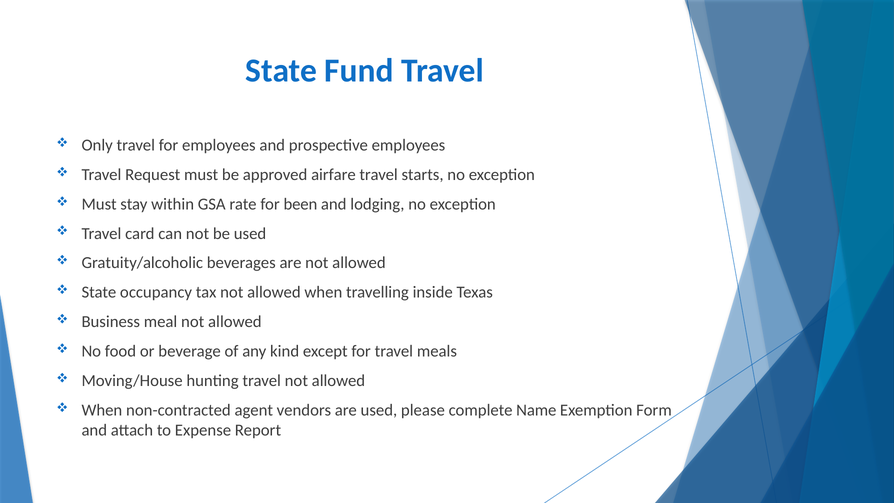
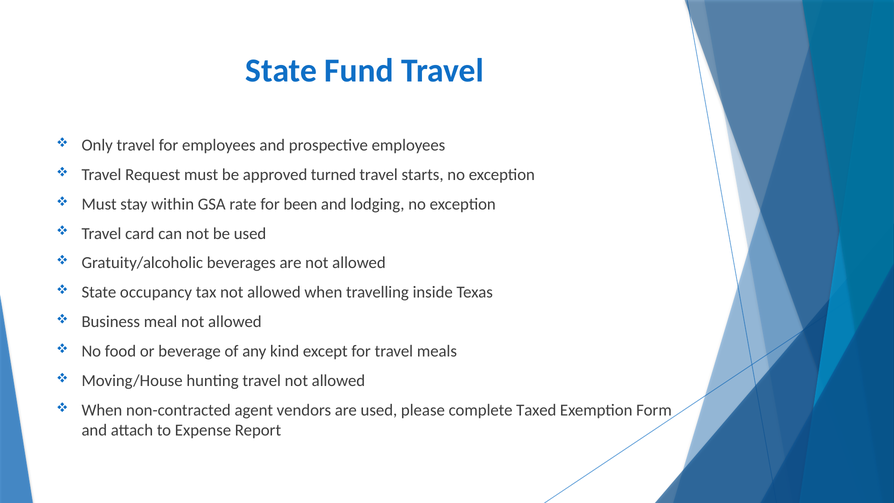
airfare: airfare -> turned (333, 175)
Name: Name -> Taxed (536, 410)
